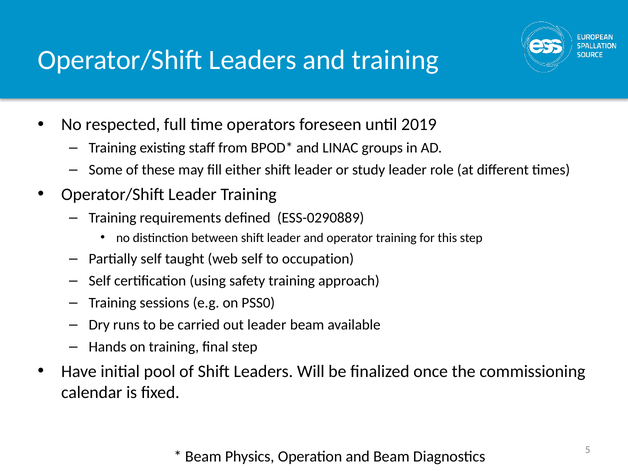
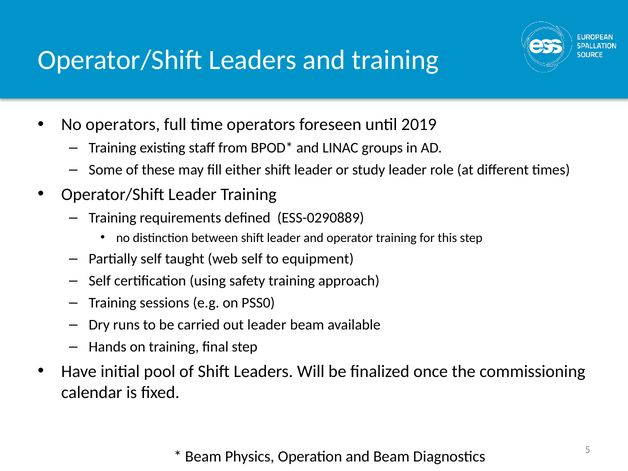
No respected: respected -> operators (123, 125)
occupation: occupation -> equipment (318, 259)
